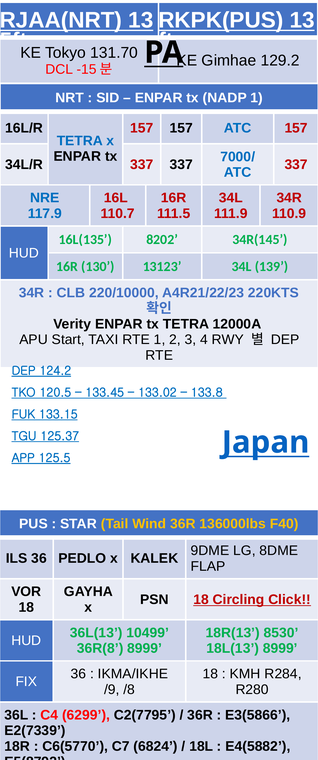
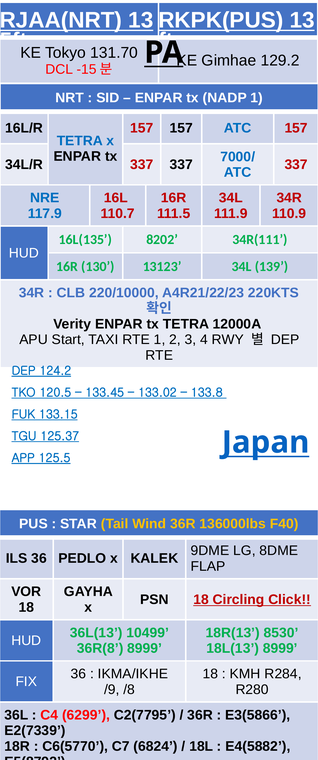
34R(145: 34R(145 -> 34R(111 (260, 240)
